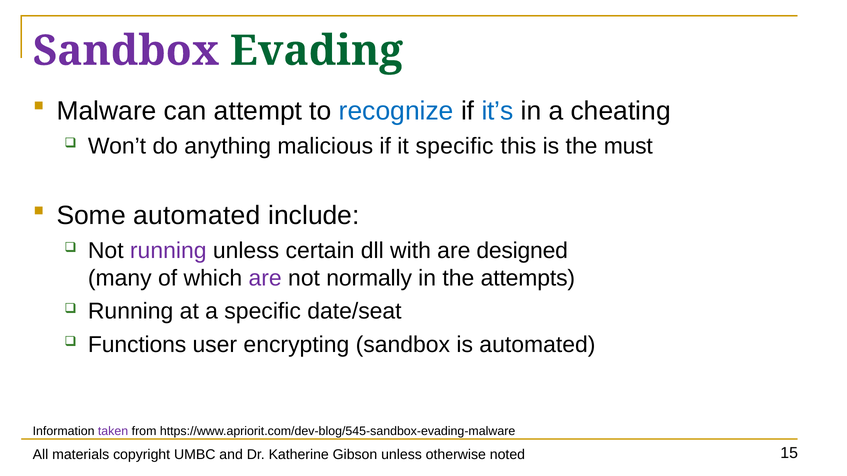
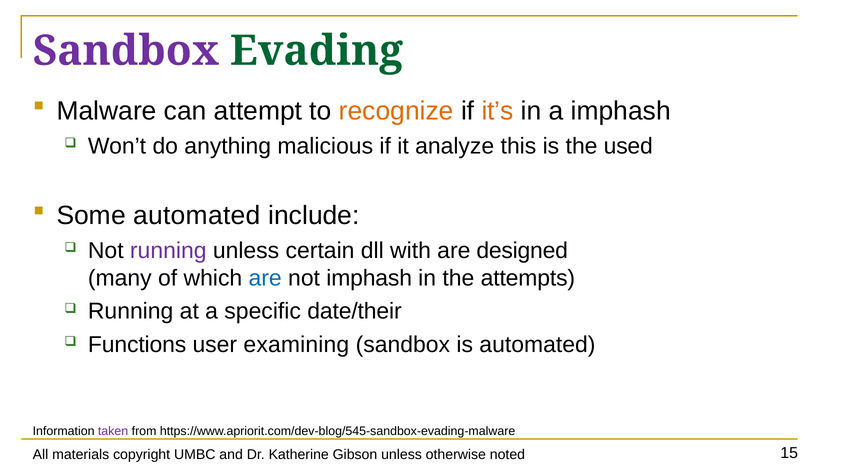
recognize colour: blue -> orange (396, 111)
it’s colour: blue -> orange (497, 111)
a cheating: cheating -> imphash (621, 111)
it specific: specific -> analyze (455, 146)
must: must -> used (628, 146)
are colour: purple -> blue (265, 278)
not normally: normally -> imphash (369, 278)
date/seat: date/seat -> date/their (354, 312)
encrypting: encrypting -> examining (296, 345)
